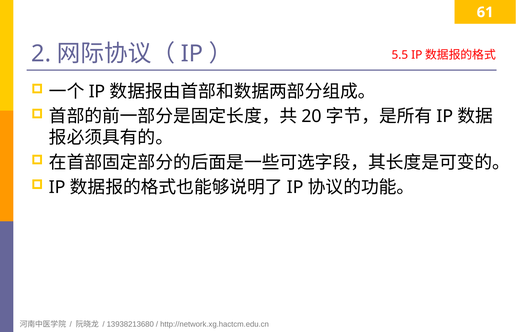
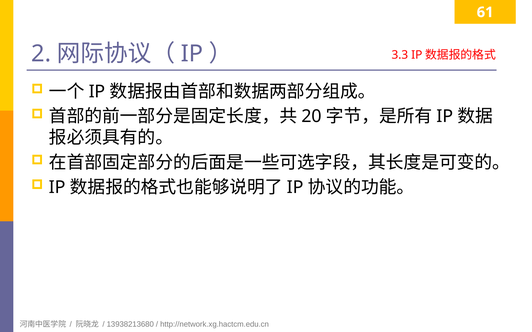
5.5: 5.5 -> 3.3 (400, 55)
